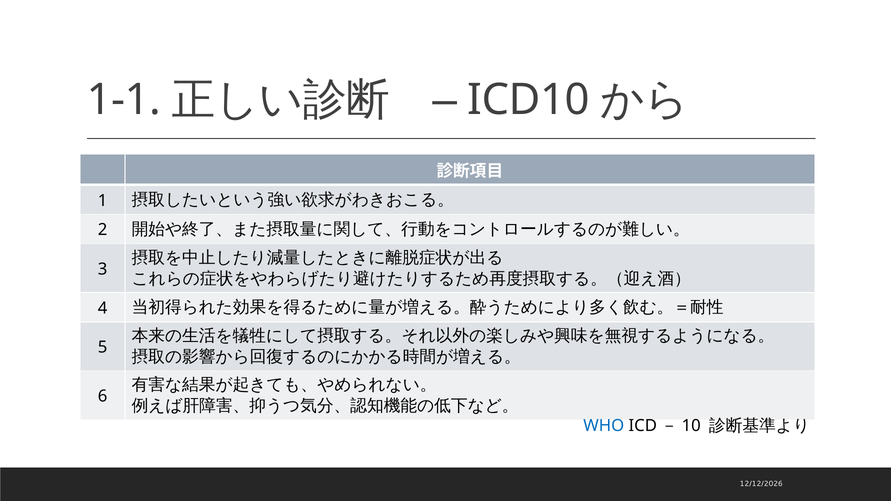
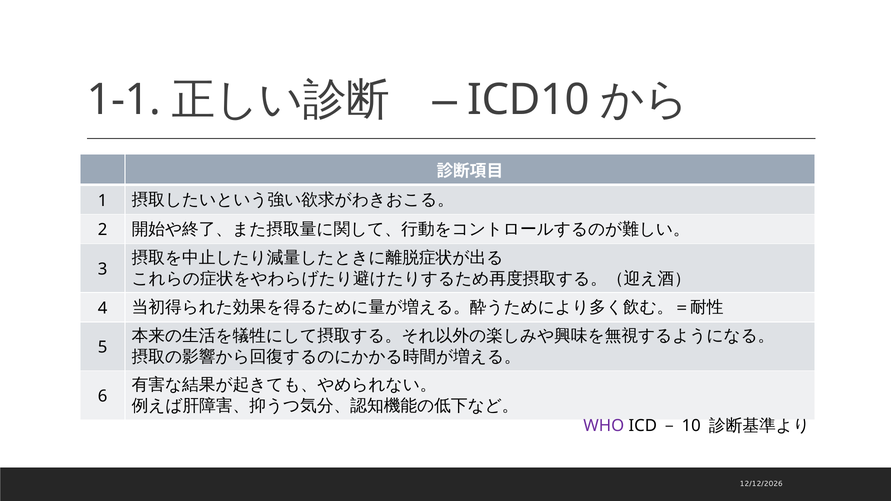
WHO colour: blue -> purple (604, 426)
